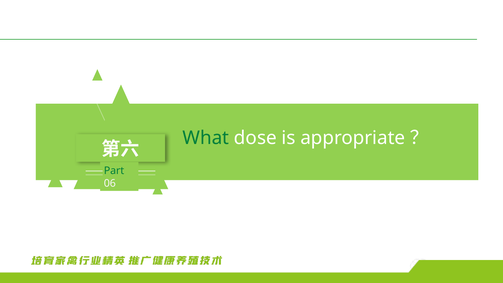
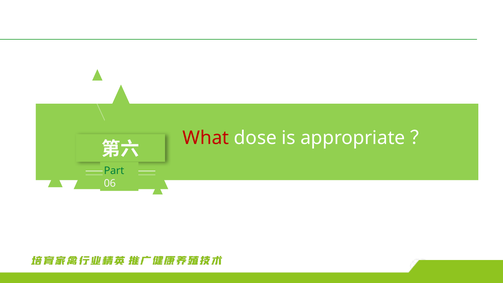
What colour: green -> red (206, 138)
